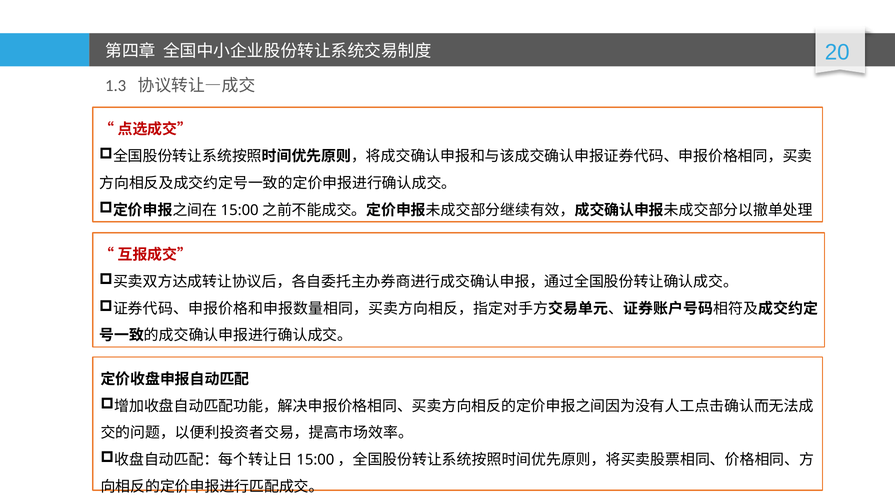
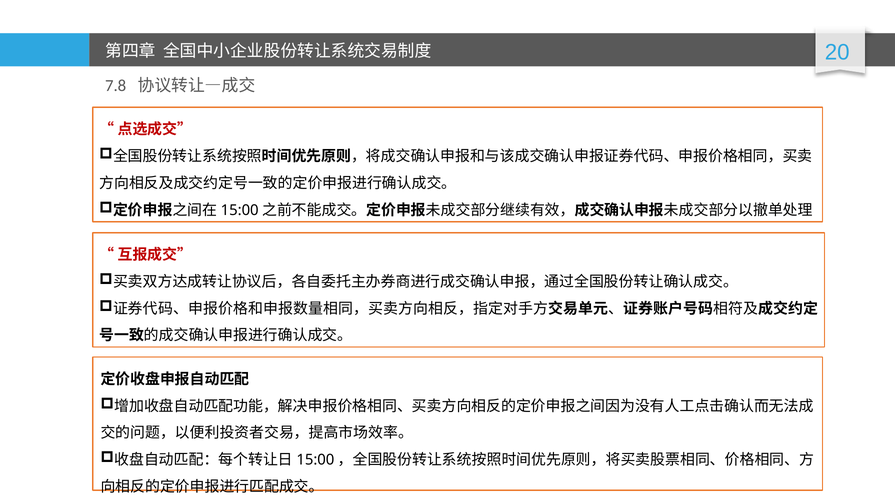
1.3: 1.3 -> 7.8 (116, 86)
